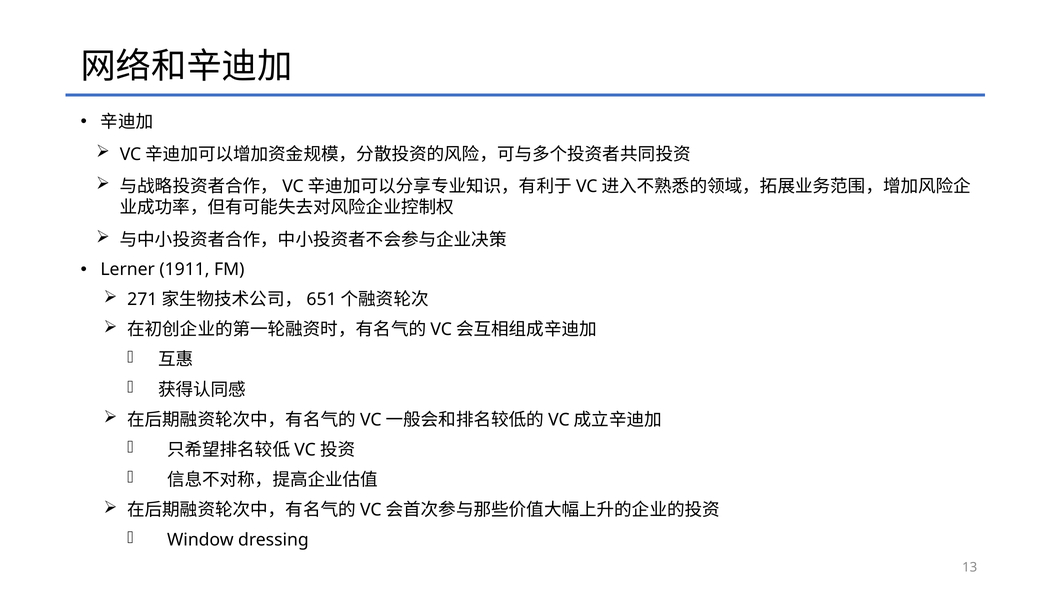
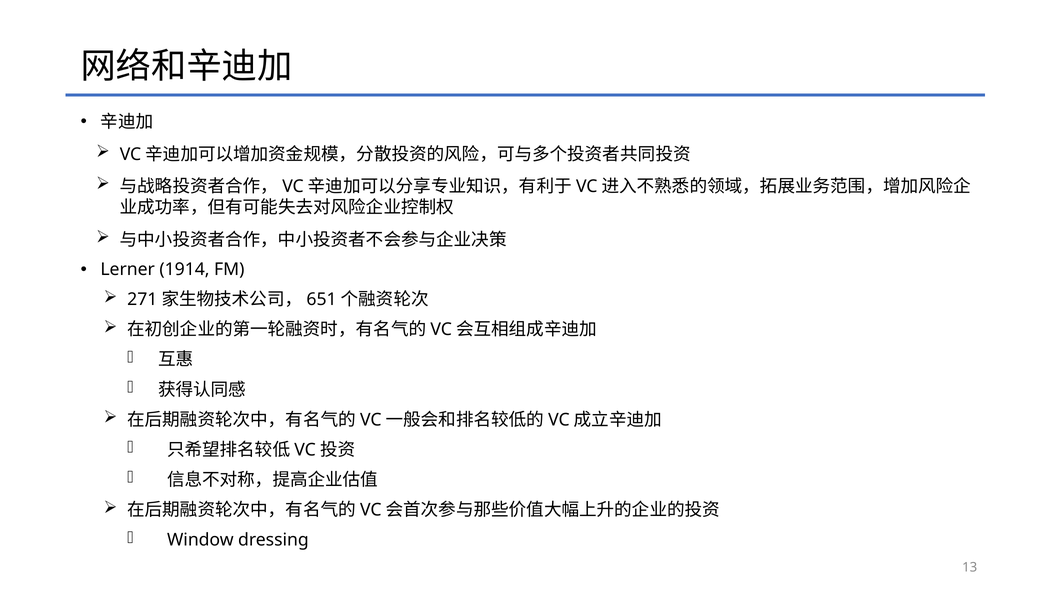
1911: 1911 -> 1914 (185, 270)
